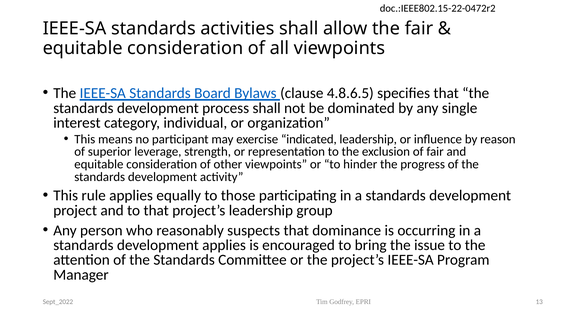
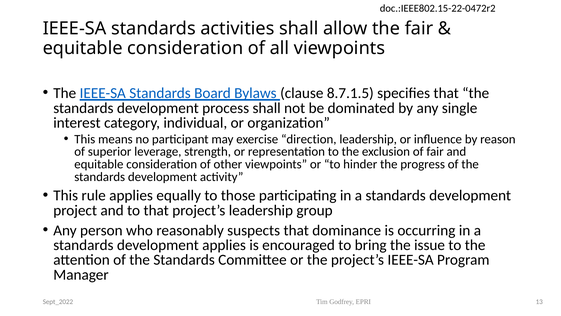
4.8.6.5: 4.8.6.5 -> 8.7.1.5 (350, 93)
indicated: indicated -> direction (309, 139)
